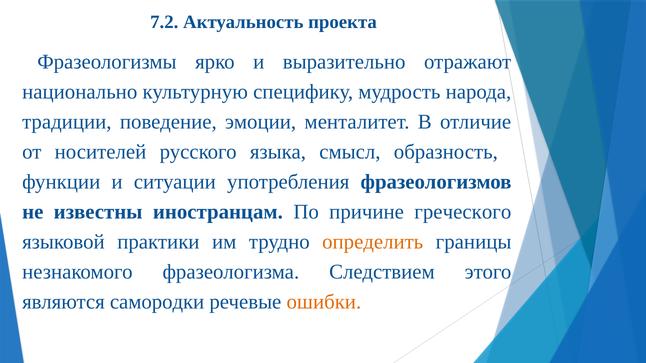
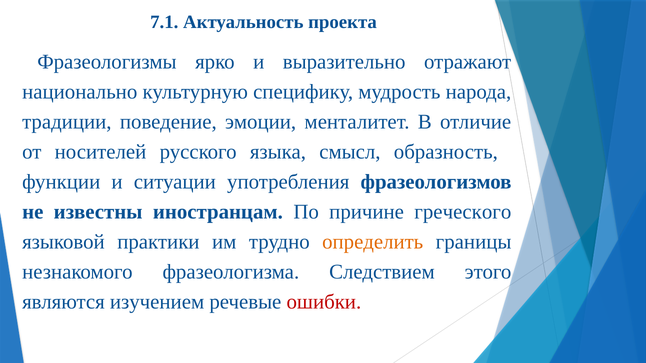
7.2: 7.2 -> 7.1 (164, 22)
самородки: самородки -> изучением (157, 302)
ошибки colour: orange -> red (324, 302)
